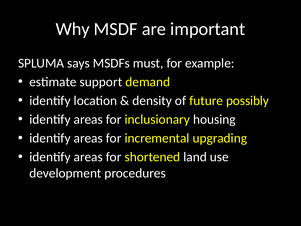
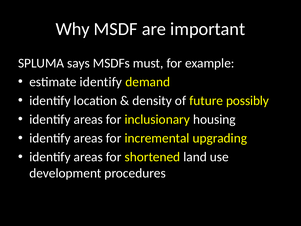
estimate support: support -> identify (101, 82)
